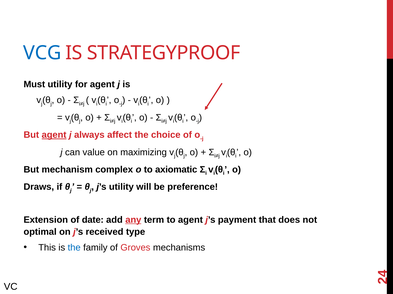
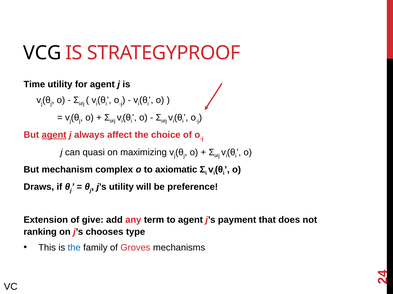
VCG colour: blue -> black (42, 53)
Must: Must -> Time (34, 85)
value: value -> quasi (94, 153)
date: date -> give (93, 220)
any underline: present -> none (133, 220)
optimal: optimal -> ranking (40, 233)
received: received -> chooses (105, 233)
